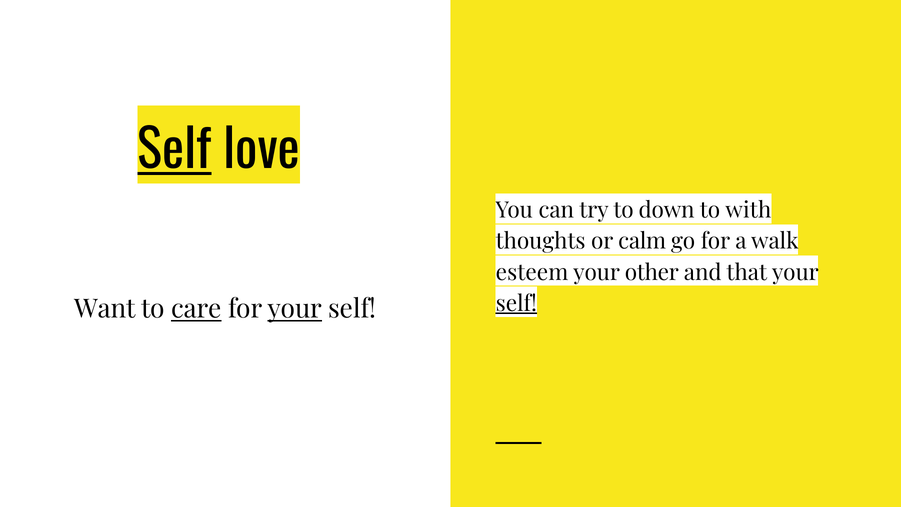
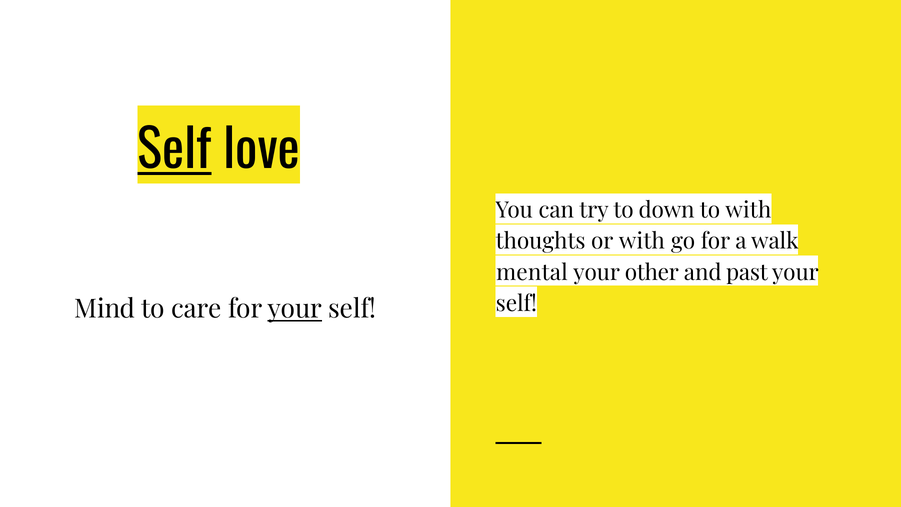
or calm: calm -> with (642, 241)
esteem: esteem -> mental (532, 273)
that: that -> past (747, 273)
self underline: present -> none (516, 304)
Want: Want -> Mind (105, 309)
care underline: present -> none (196, 309)
